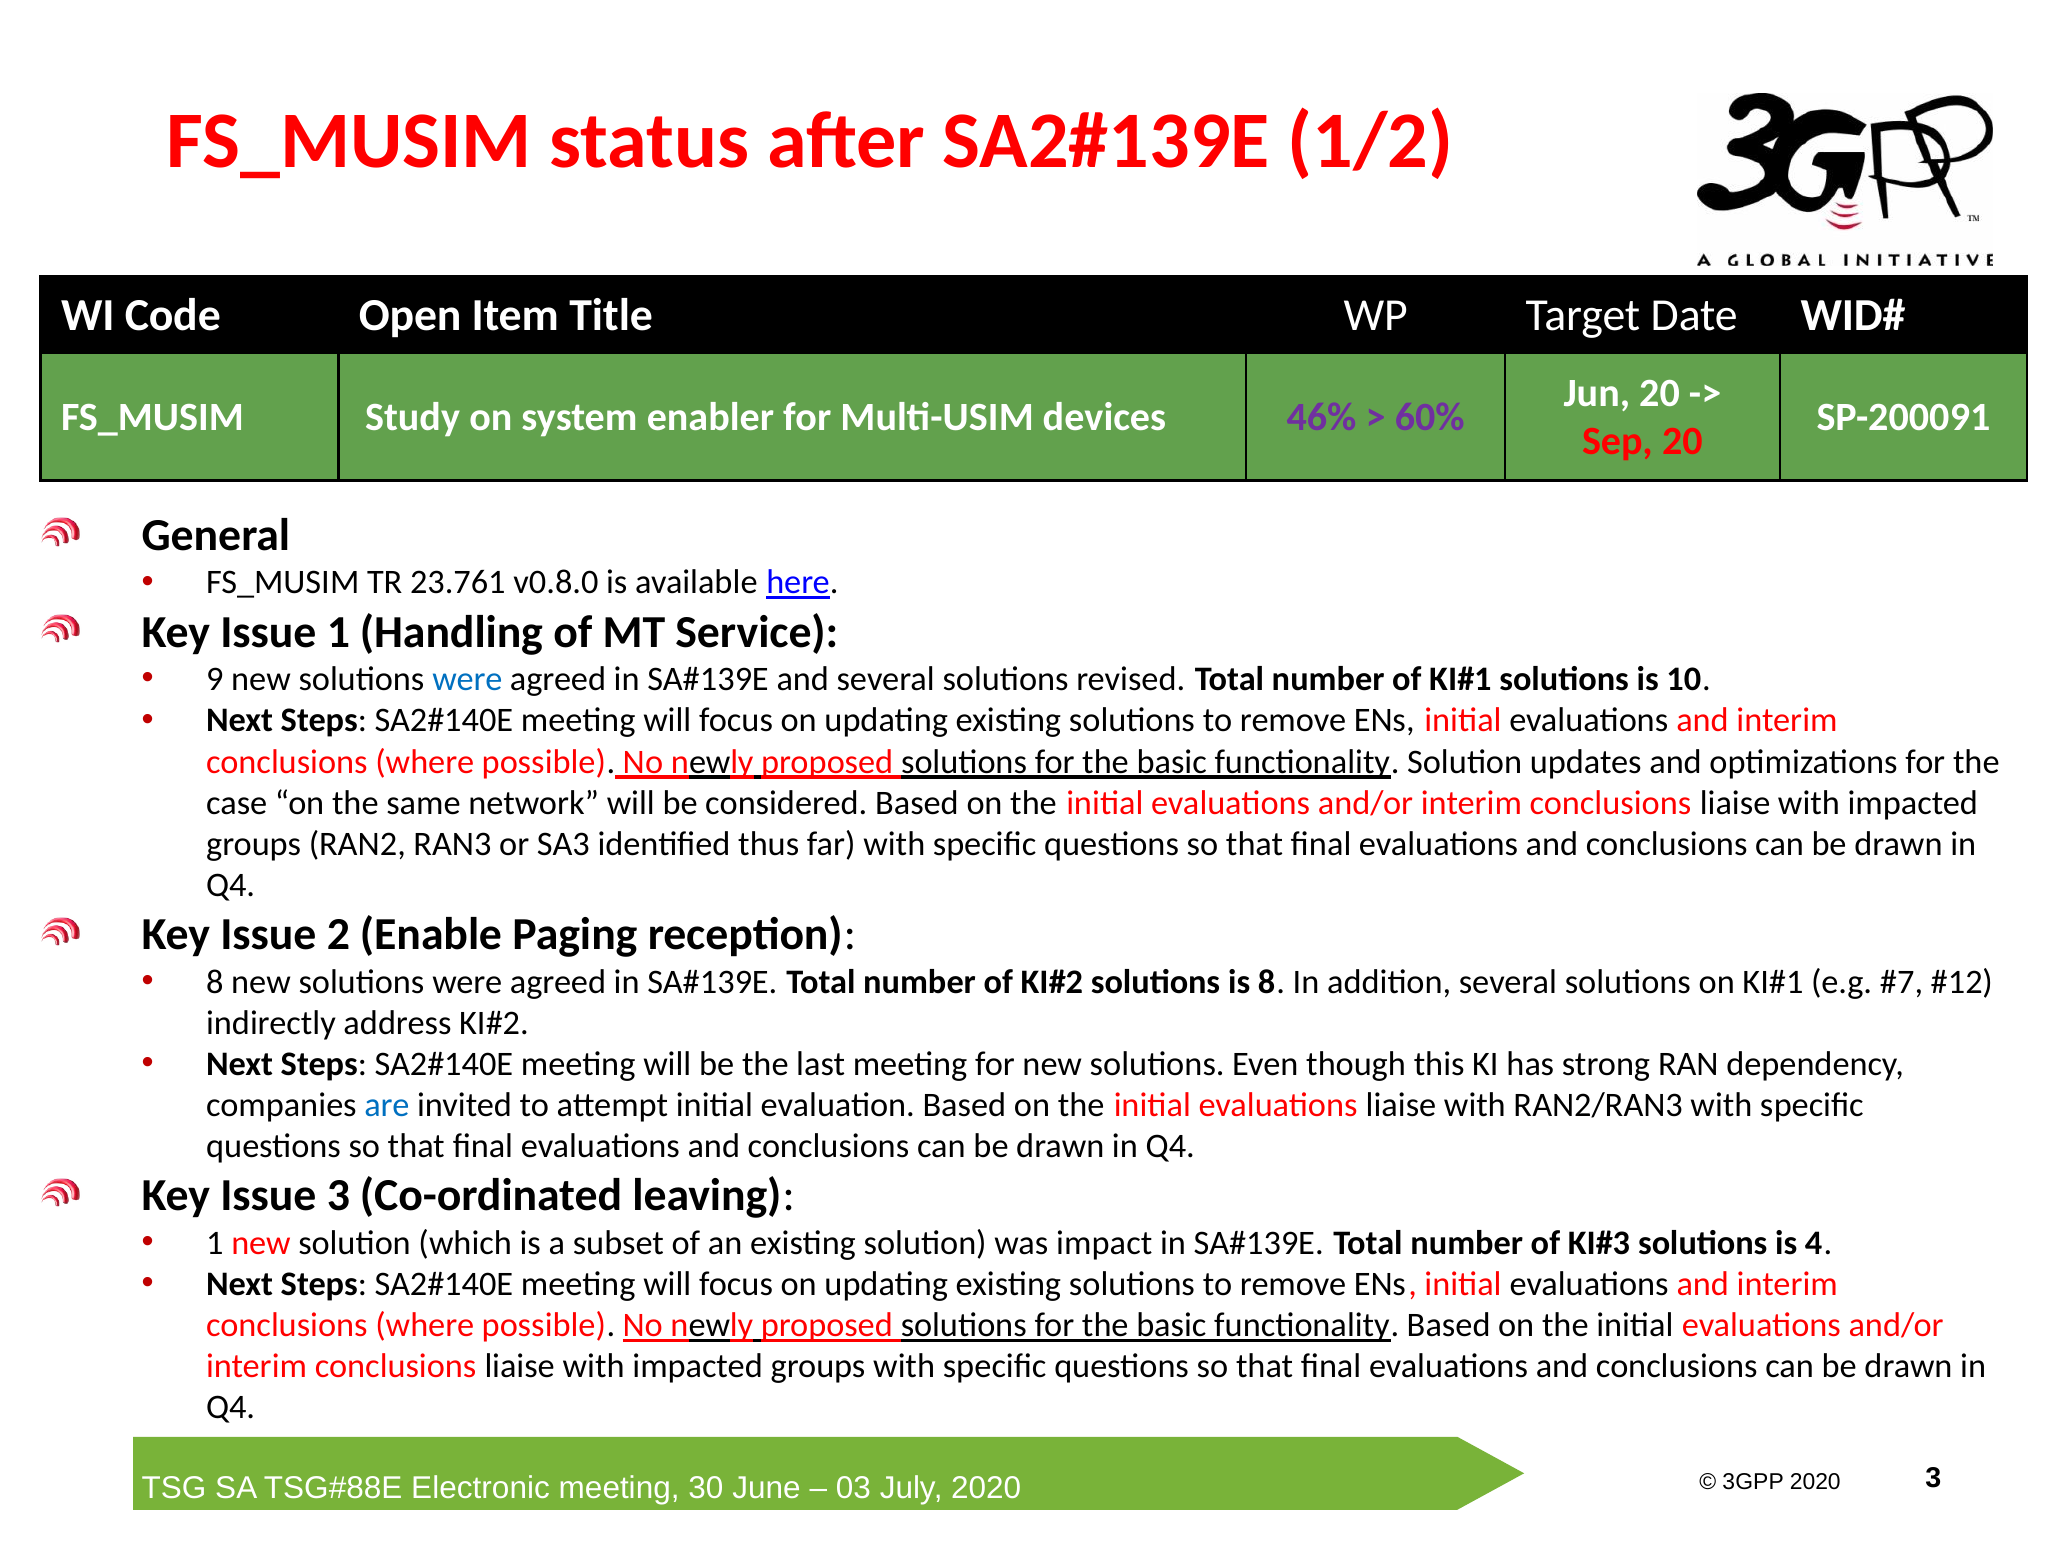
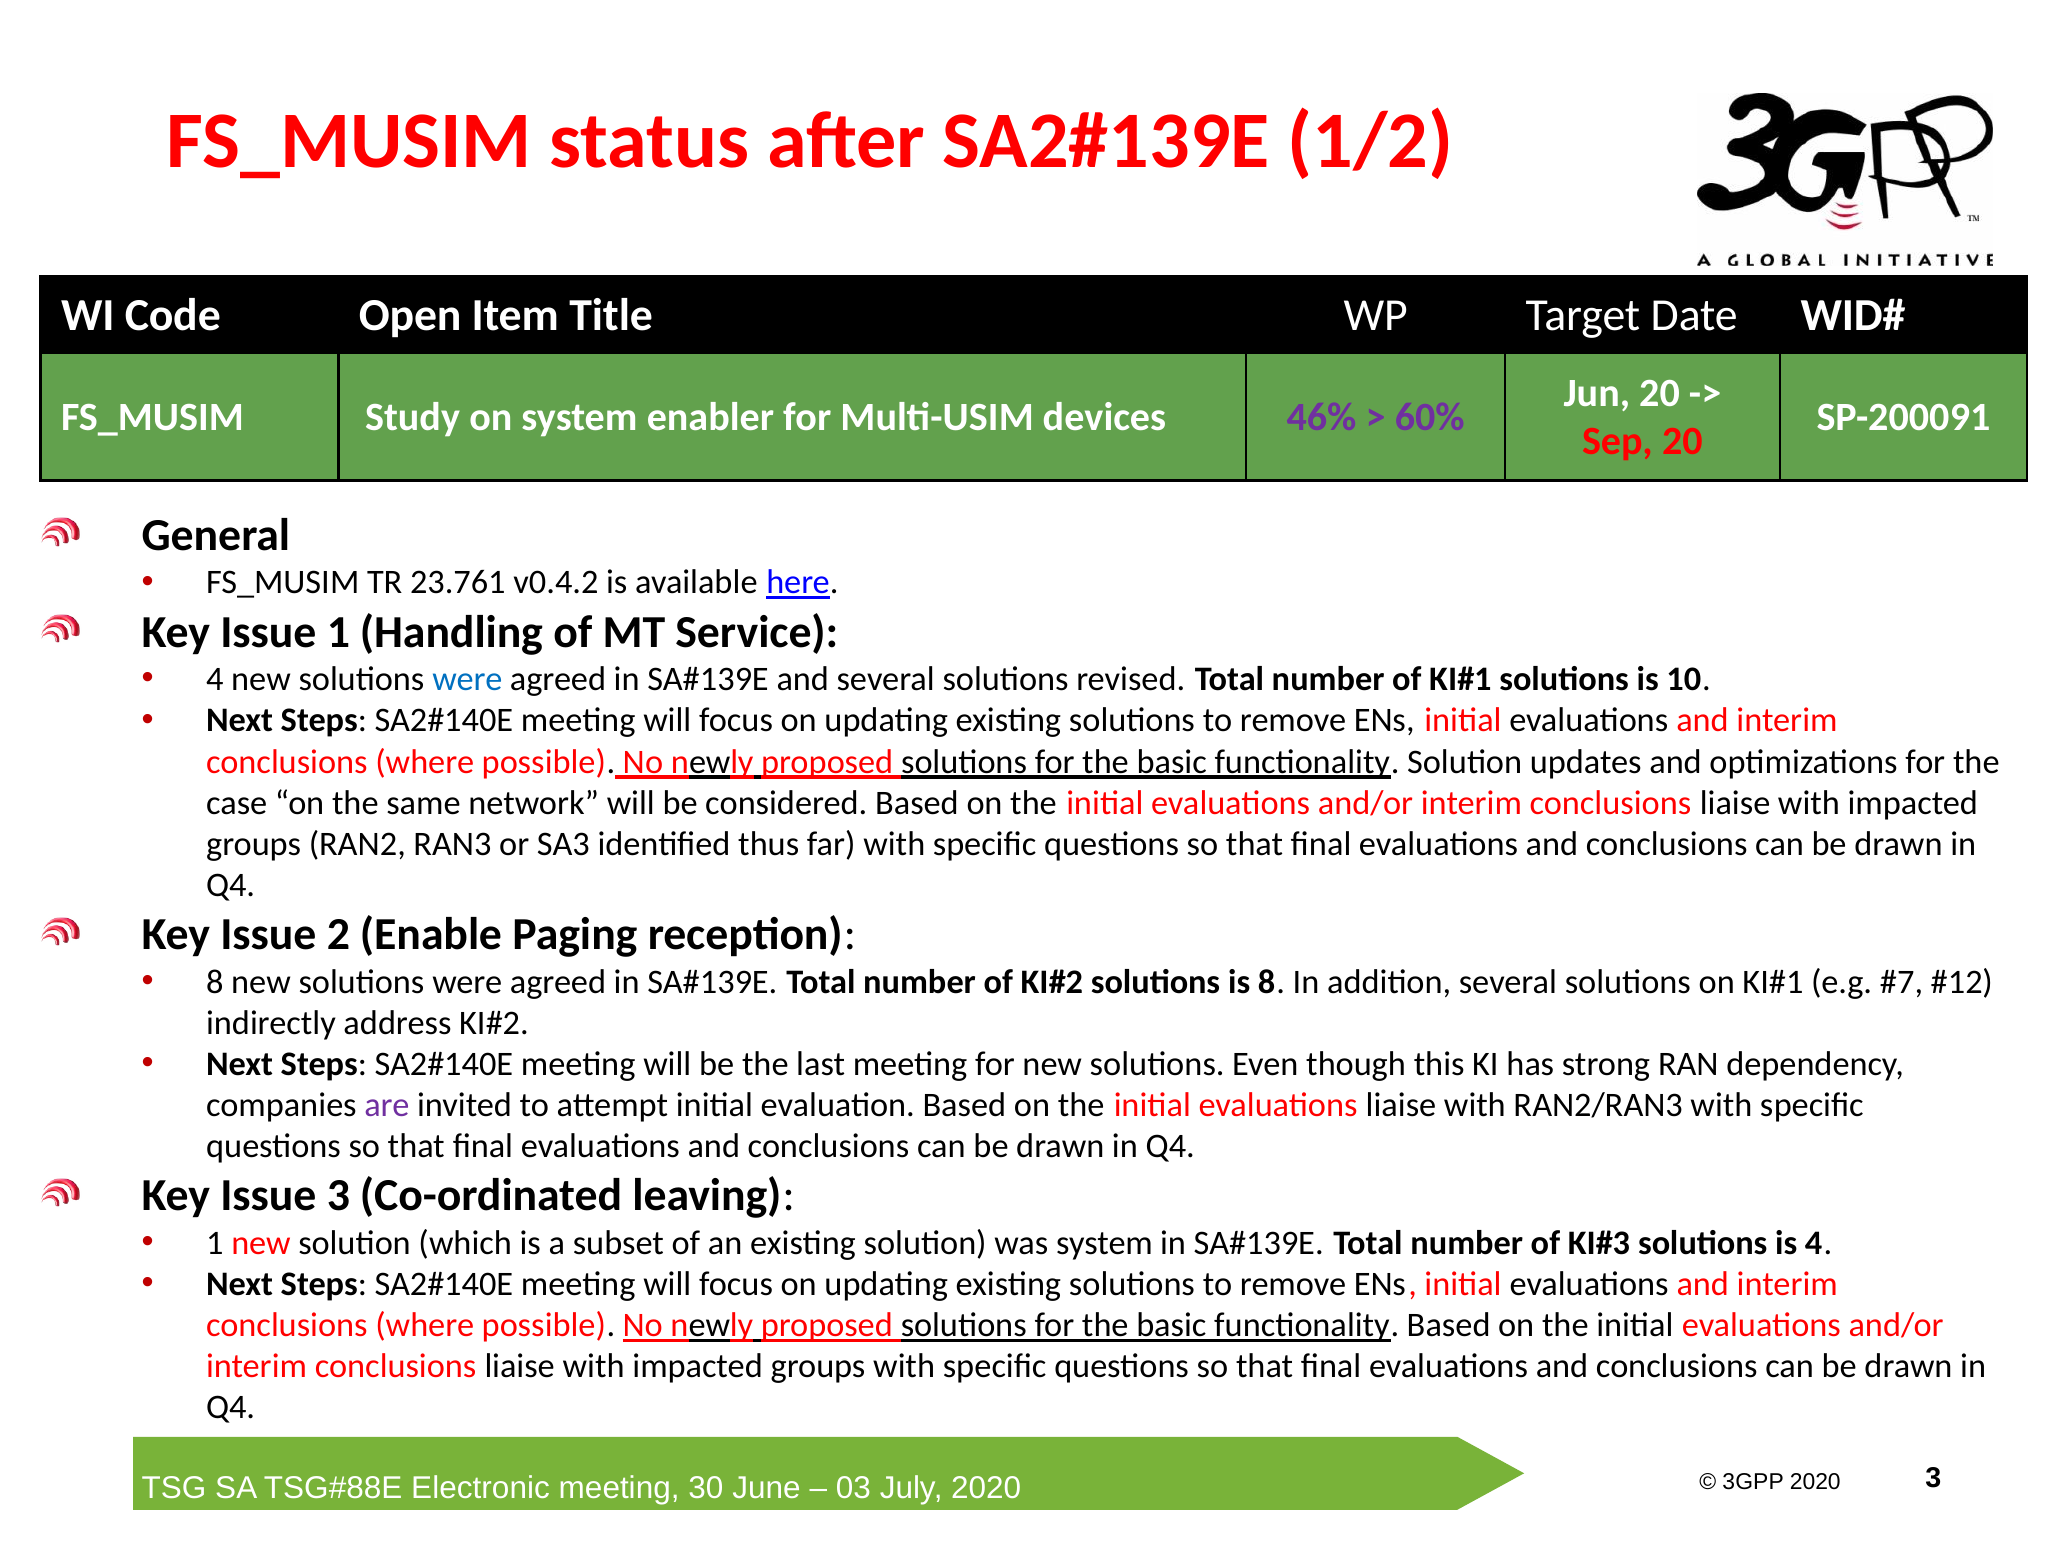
v0.8.0: v0.8.0 -> v0.4.2 (556, 583)
9: 9 -> 4 (215, 680)
are colour: blue -> purple (387, 1106)
was impact: impact -> system (1104, 1243)
